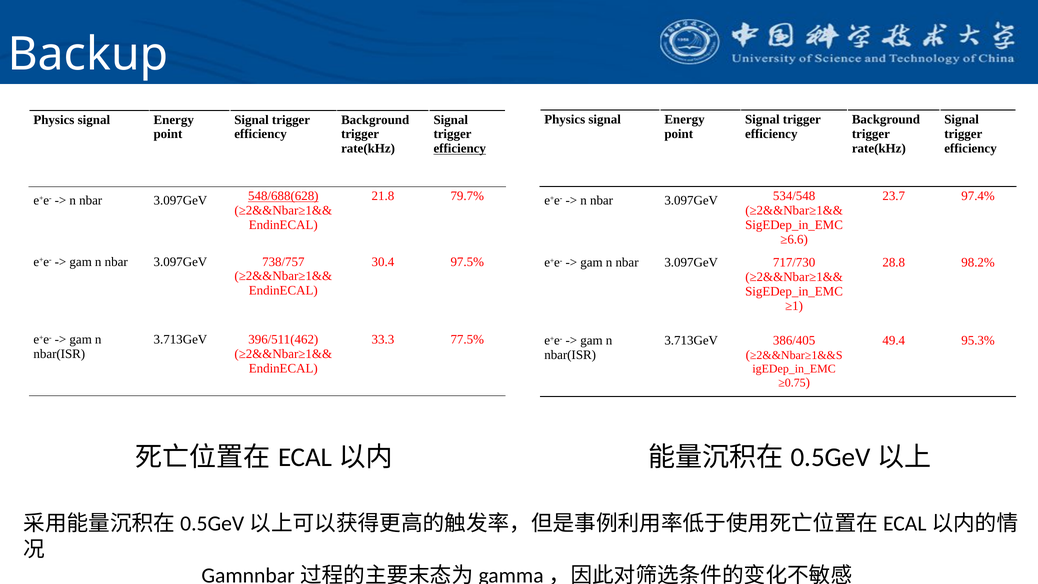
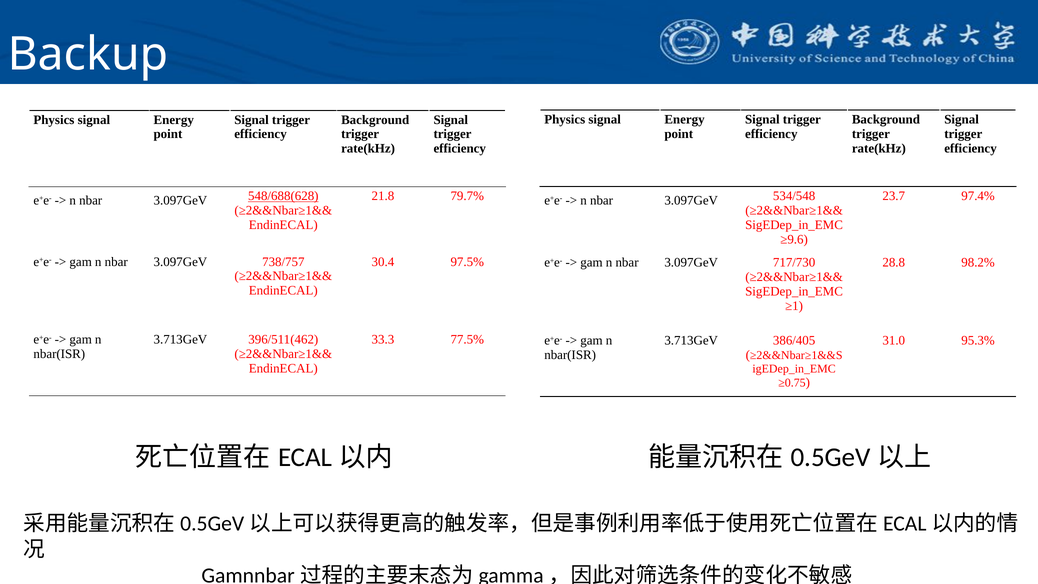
efficiency underline: present -> none (460, 149)
≥6.6: ≥6.6 -> ≥9.6 (794, 239)
49.4: 49.4 -> 31.0 (894, 341)
